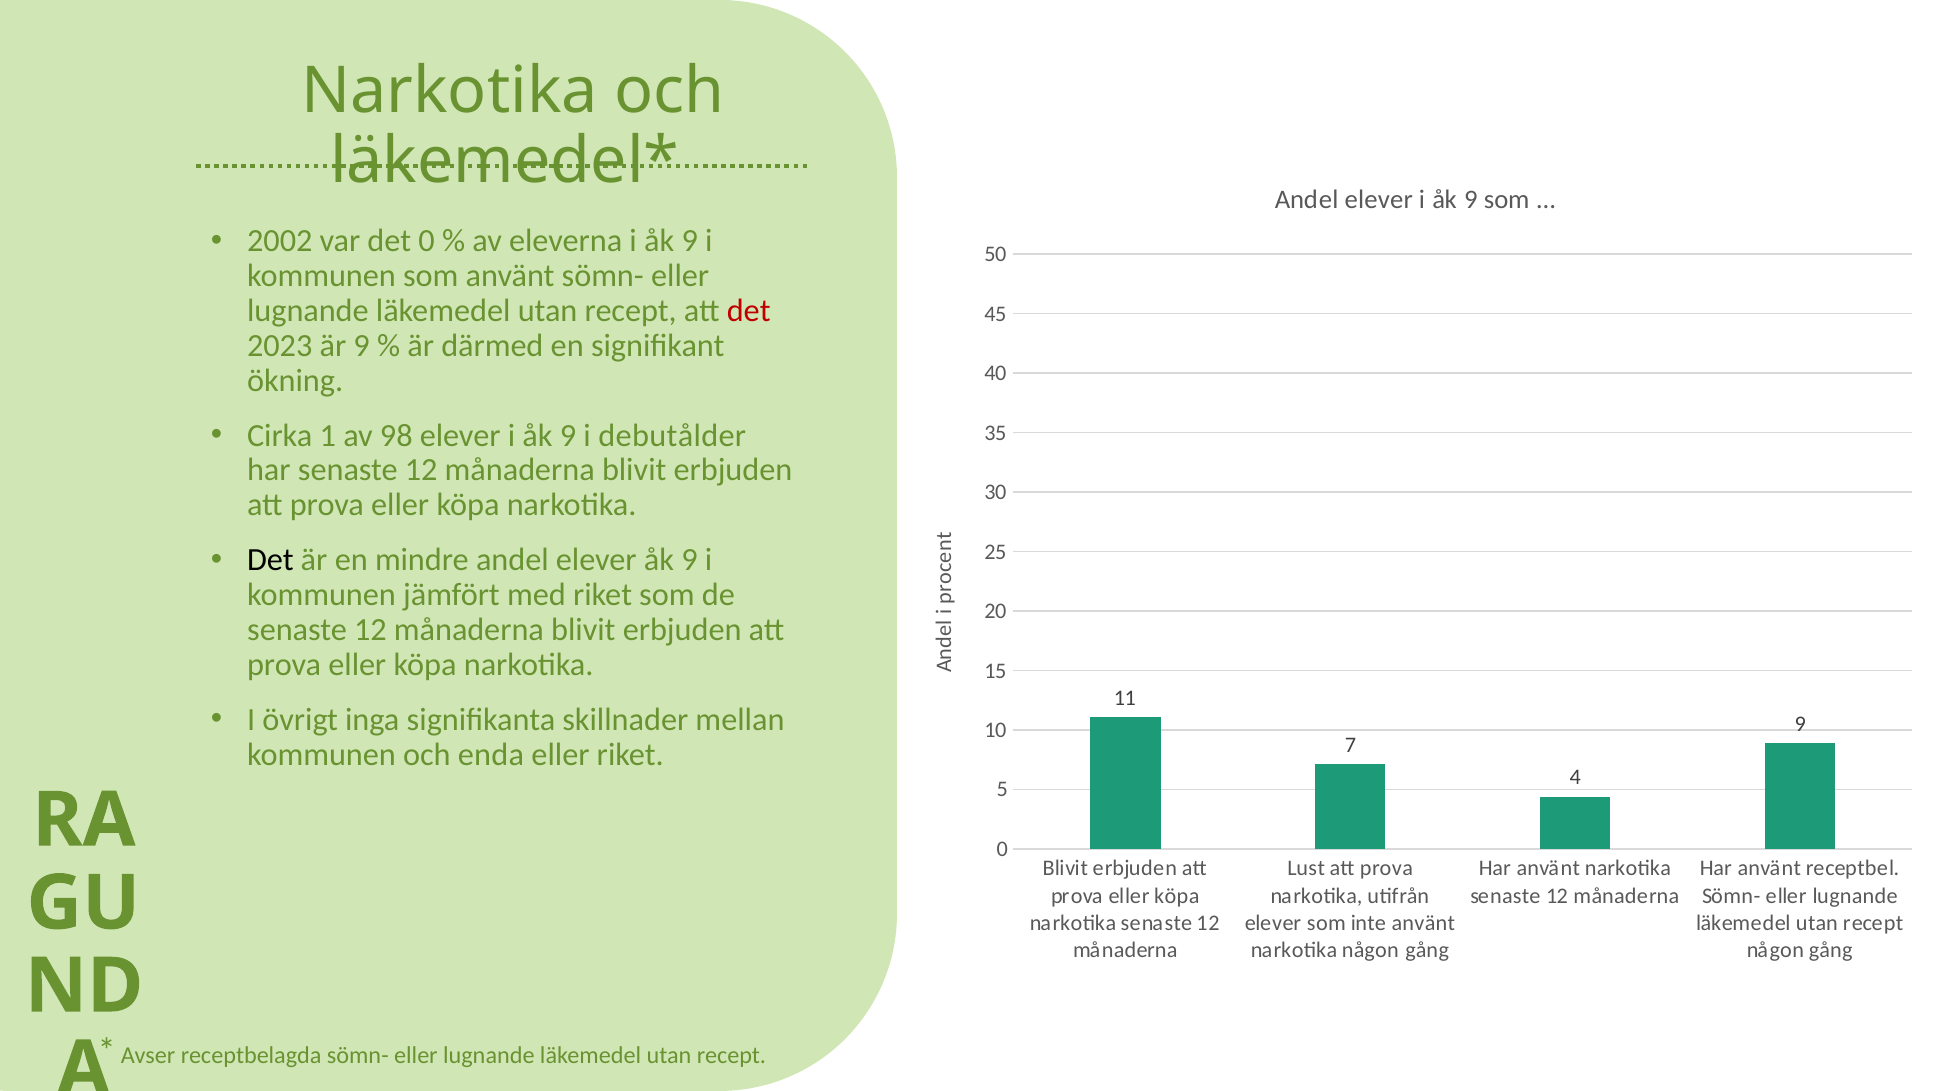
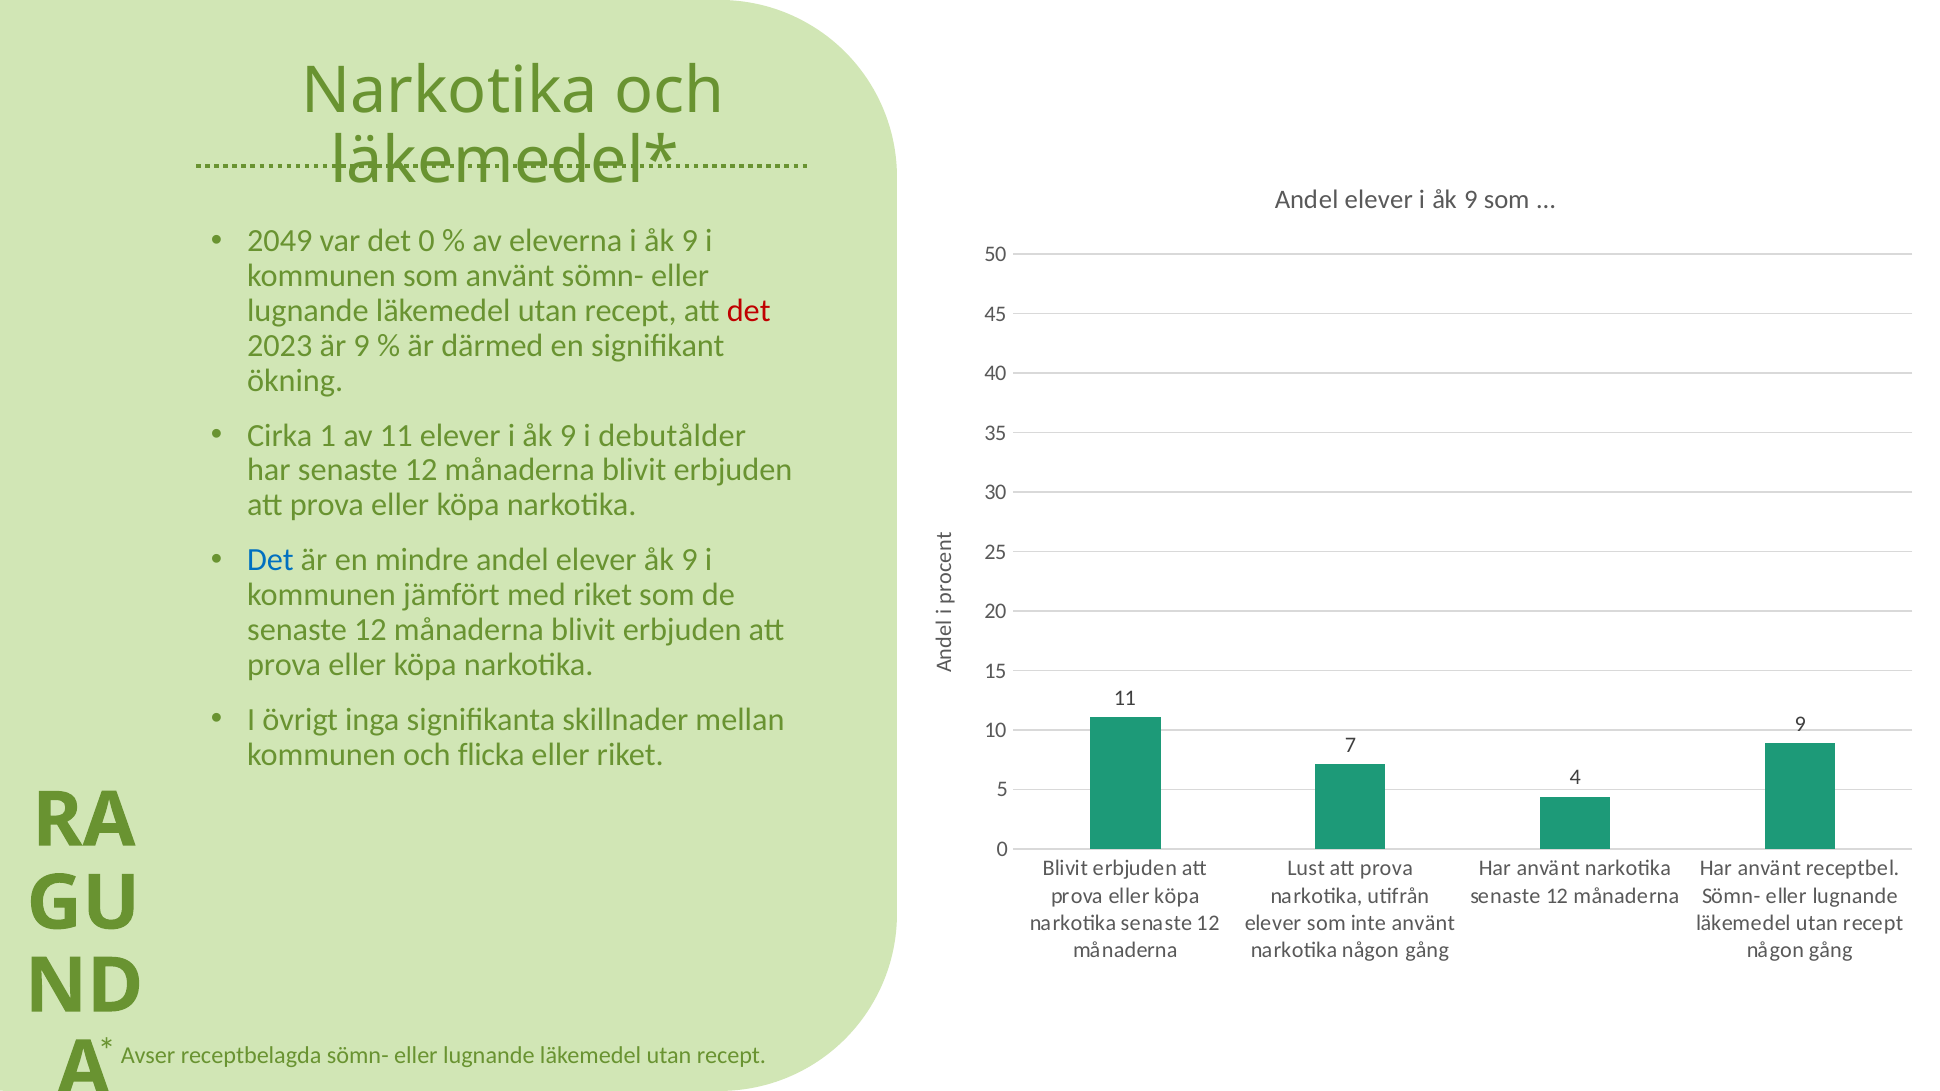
2002: 2002 -> 2049 (280, 241)
av 98: 98 -> 11 (396, 436)
Det colour: black -> blue (270, 560)
enda: enda -> flicka (491, 755)
